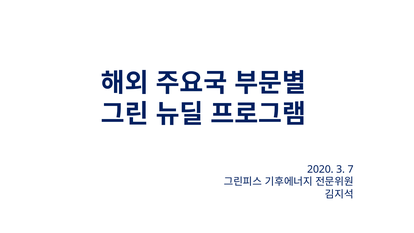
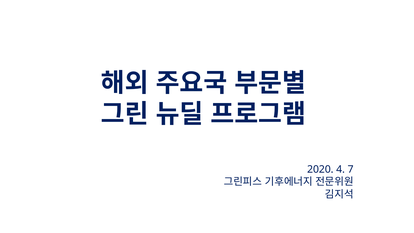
3: 3 -> 4 (341, 169)
